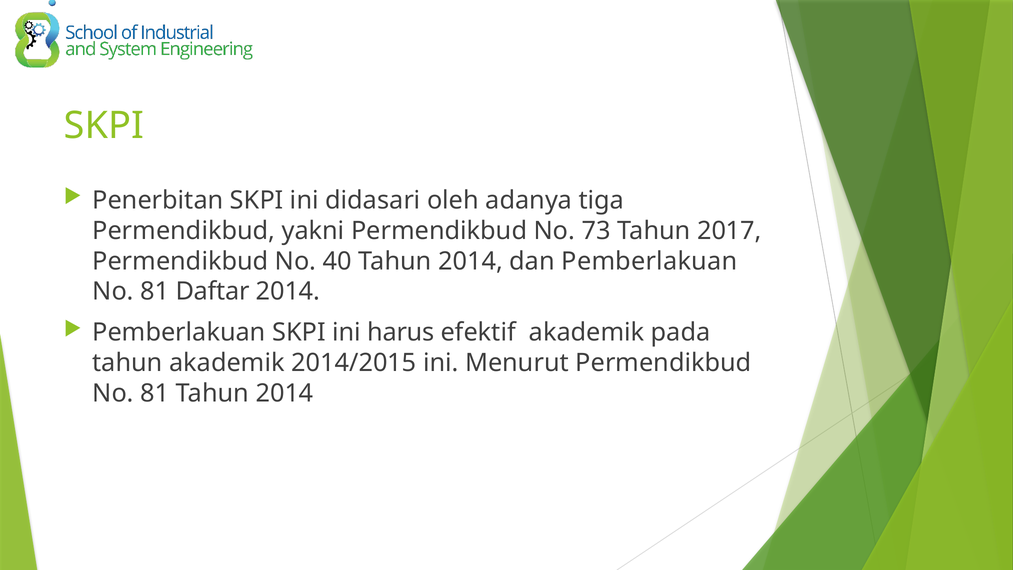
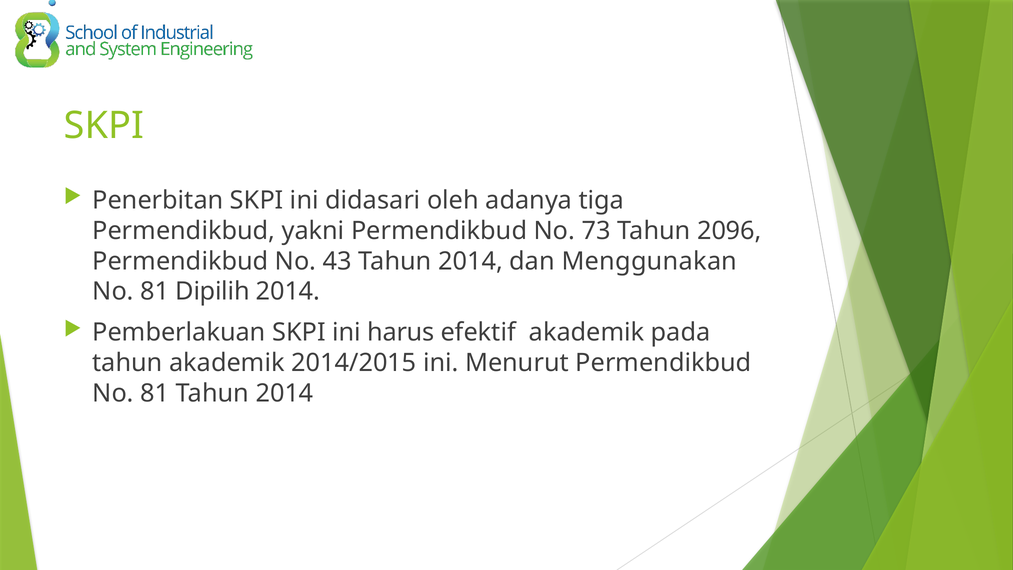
2017: 2017 -> 2096 (729, 231)
40: 40 -> 43 (337, 261)
dan Pemberlakuan: Pemberlakuan -> Menggunakan (649, 261)
Daftar: Daftar -> Dipilih (213, 291)
